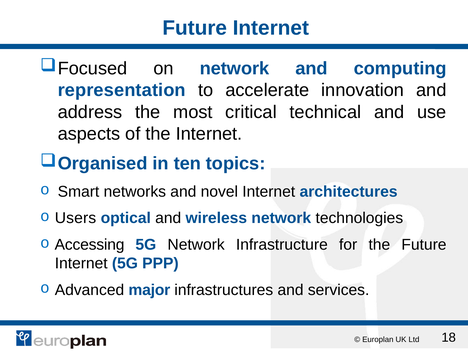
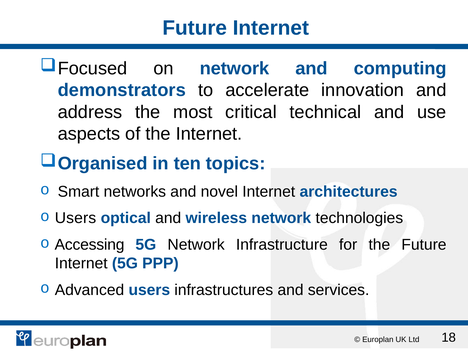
representation: representation -> demonstrators (122, 90)
Advanced major: major -> users (149, 290)
